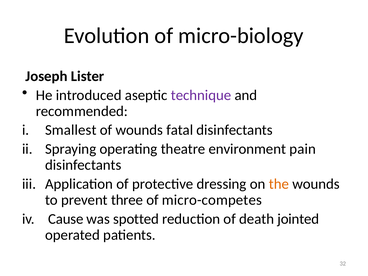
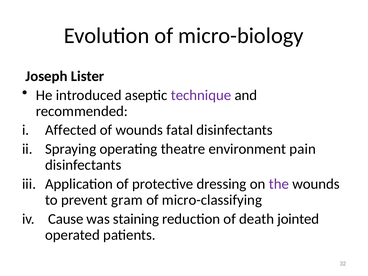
Smallest: Smallest -> Affected (71, 130)
the colour: orange -> purple (279, 184)
three: three -> gram (127, 200)
micro-competes: micro-competes -> micro-classifying (212, 200)
spotted: spotted -> staining (136, 219)
